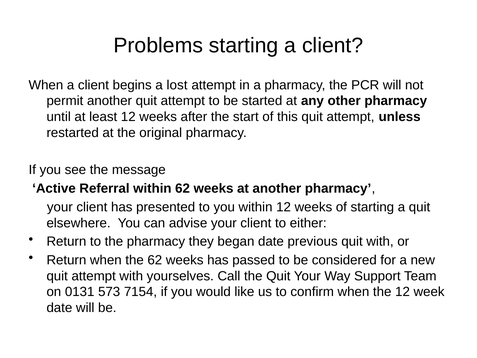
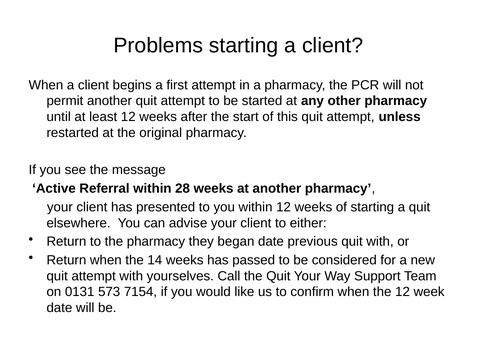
lost: lost -> first (177, 85)
within 62: 62 -> 28 (183, 188)
the 62: 62 -> 14 (155, 260)
